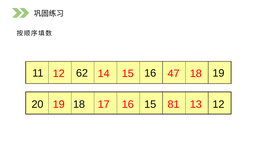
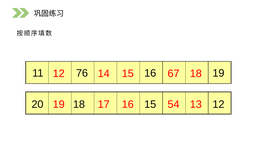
62: 62 -> 76 (82, 73)
47: 47 -> 67 (174, 73)
81: 81 -> 54 (174, 104)
